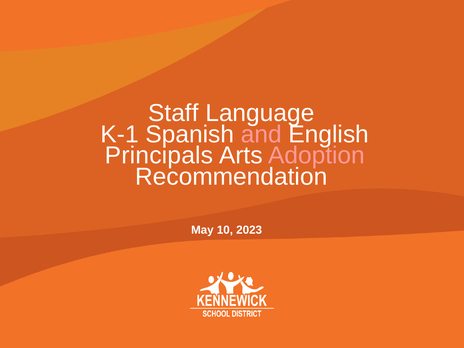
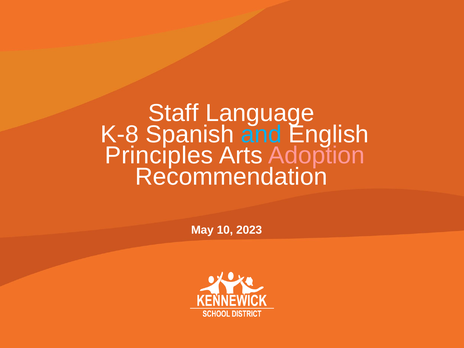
K-1: K-1 -> K-8 (120, 134)
and colour: pink -> light blue (261, 134)
Principals: Principals -> Principles (159, 155)
